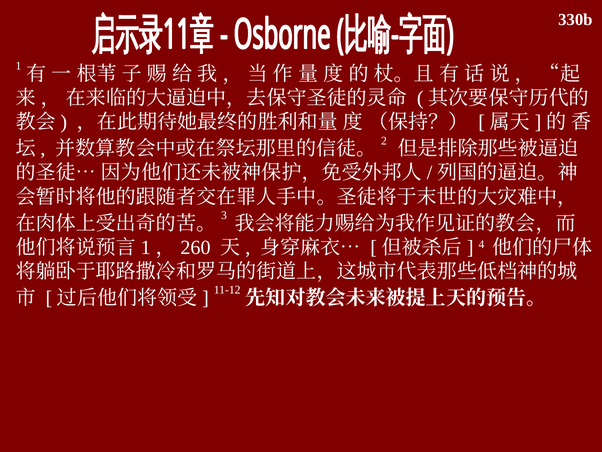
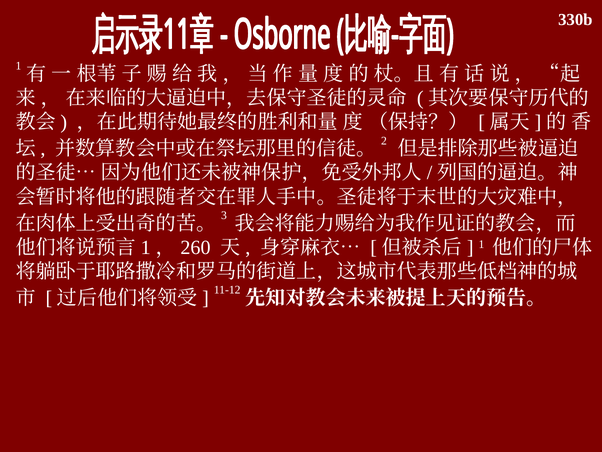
4: 4 -> 1 (481, 244)
